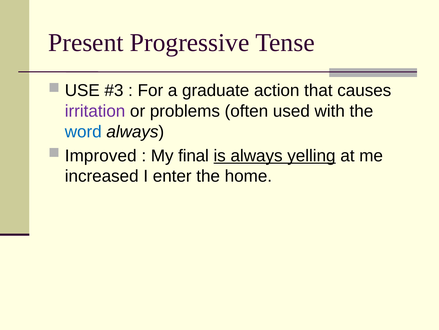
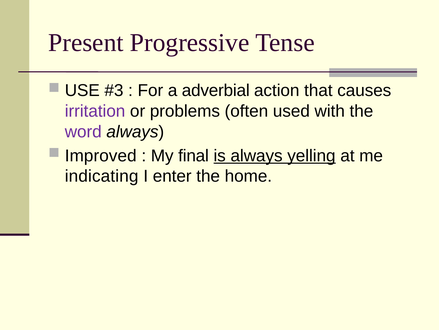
graduate: graduate -> adverbial (216, 90)
word colour: blue -> purple (83, 131)
increased: increased -> indicating (102, 176)
